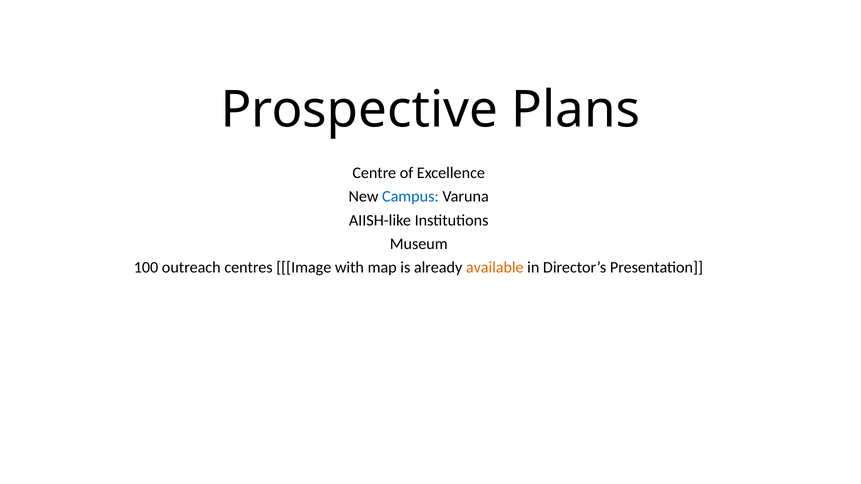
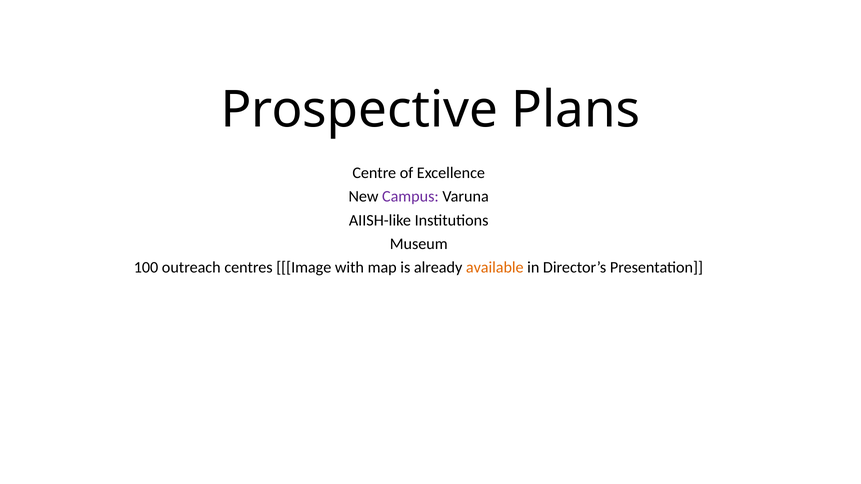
Campus colour: blue -> purple (410, 197)
